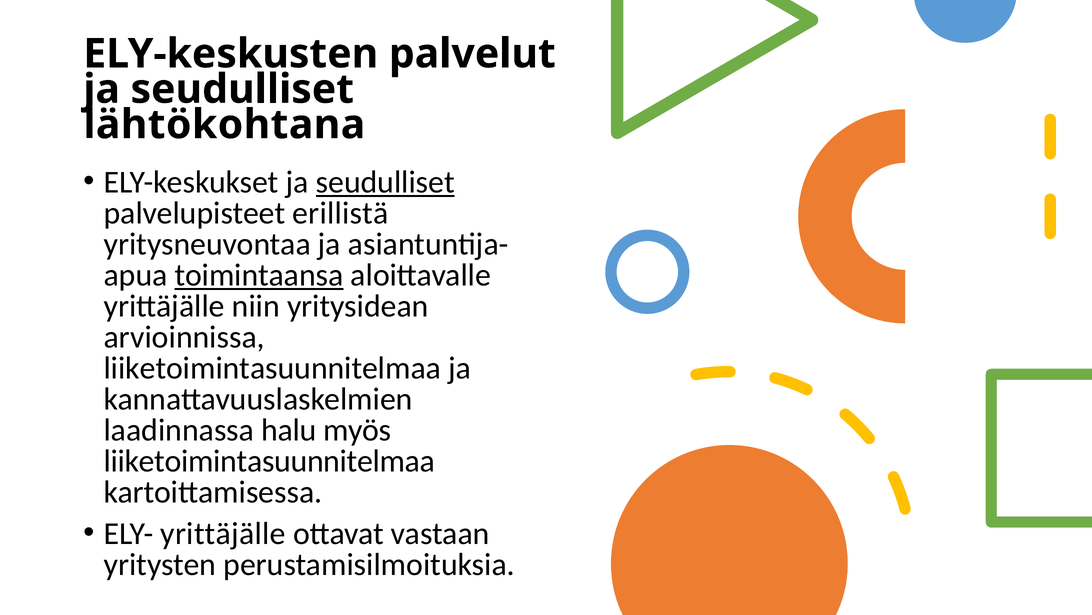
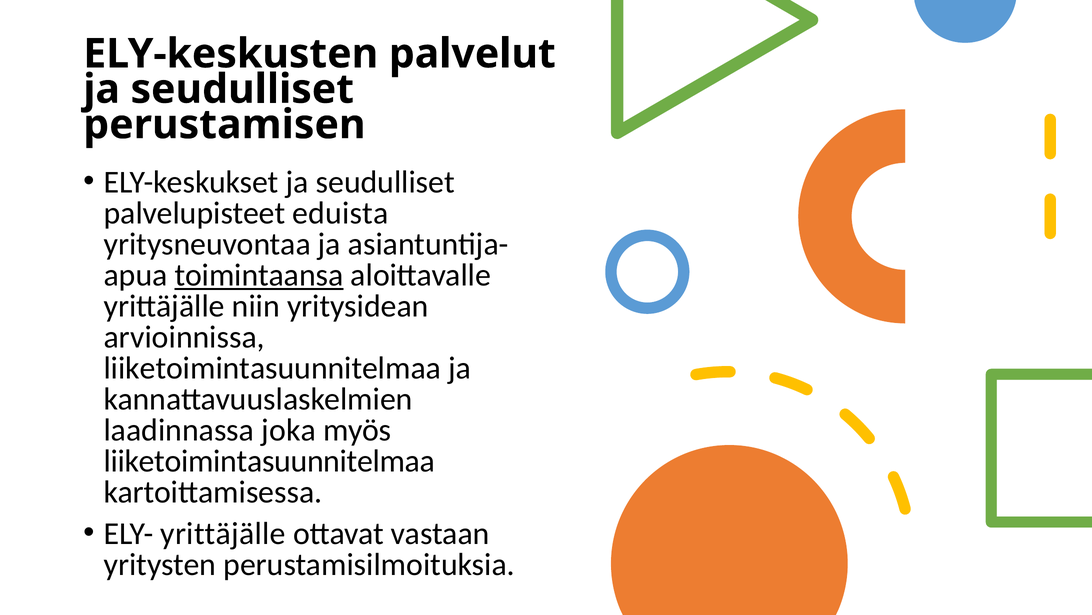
lähtökohtana: lähtökohtana -> perustamisen (224, 125)
seudulliset underline: present -> none (385, 182)
erillistä: erillistä -> eduista (340, 213)
halu: halu -> joka (289, 430)
